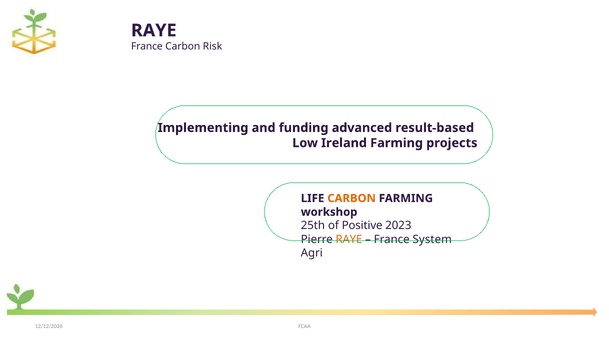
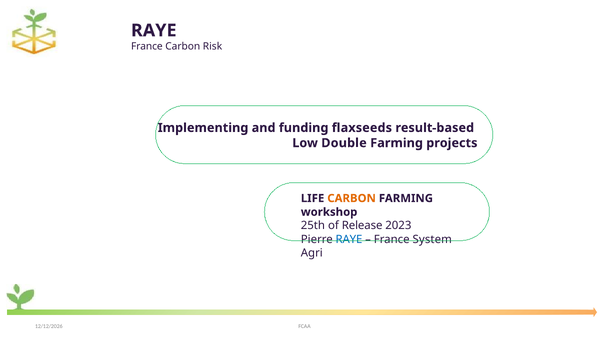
advanced: advanced -> flaxseeds (362, 128)
Ireland: Ireland -> Double (344, 143)
Positive: Positive -> Release (362, 226)
RAYE colour: orange -> blue (349, 240)
